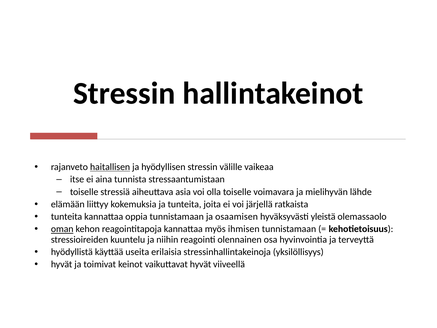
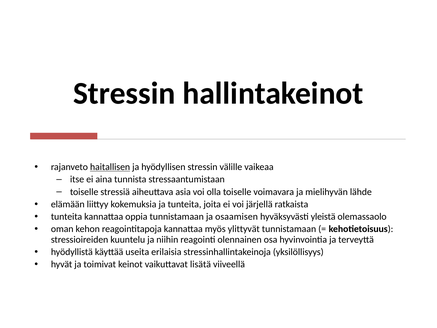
oman underline: present -> none (62, 229)
ihmisen: ihmisen -> ylittyvät (244, 229)
vaikuttavat hyvät: hyvät -> lisätä (200, 264)
